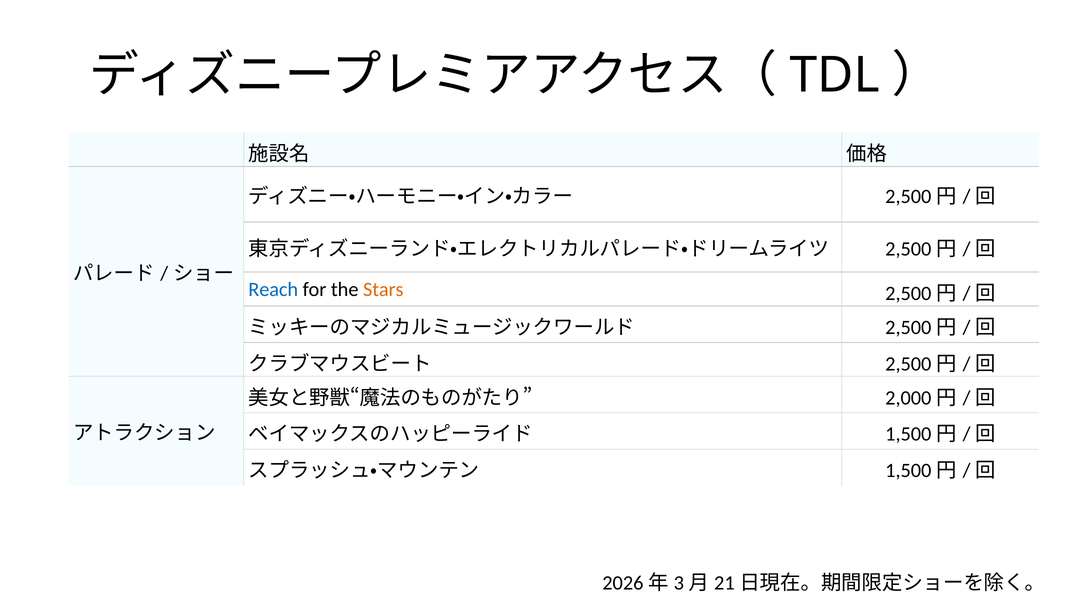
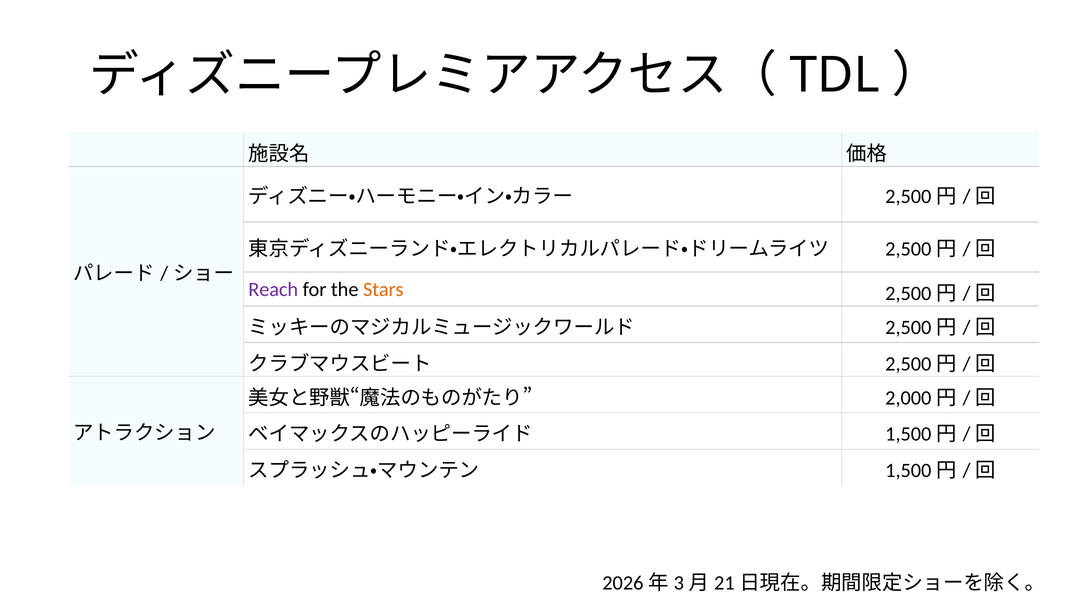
Reach colour: blue -> purple (273, 289)
